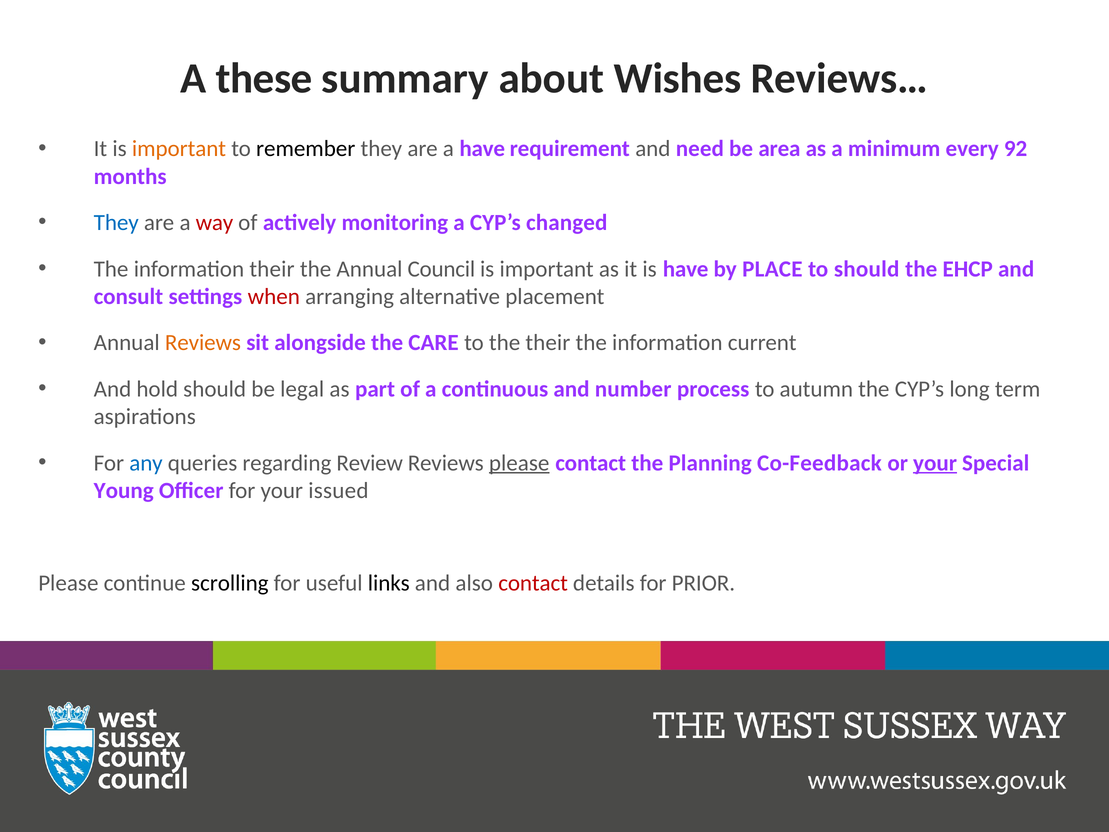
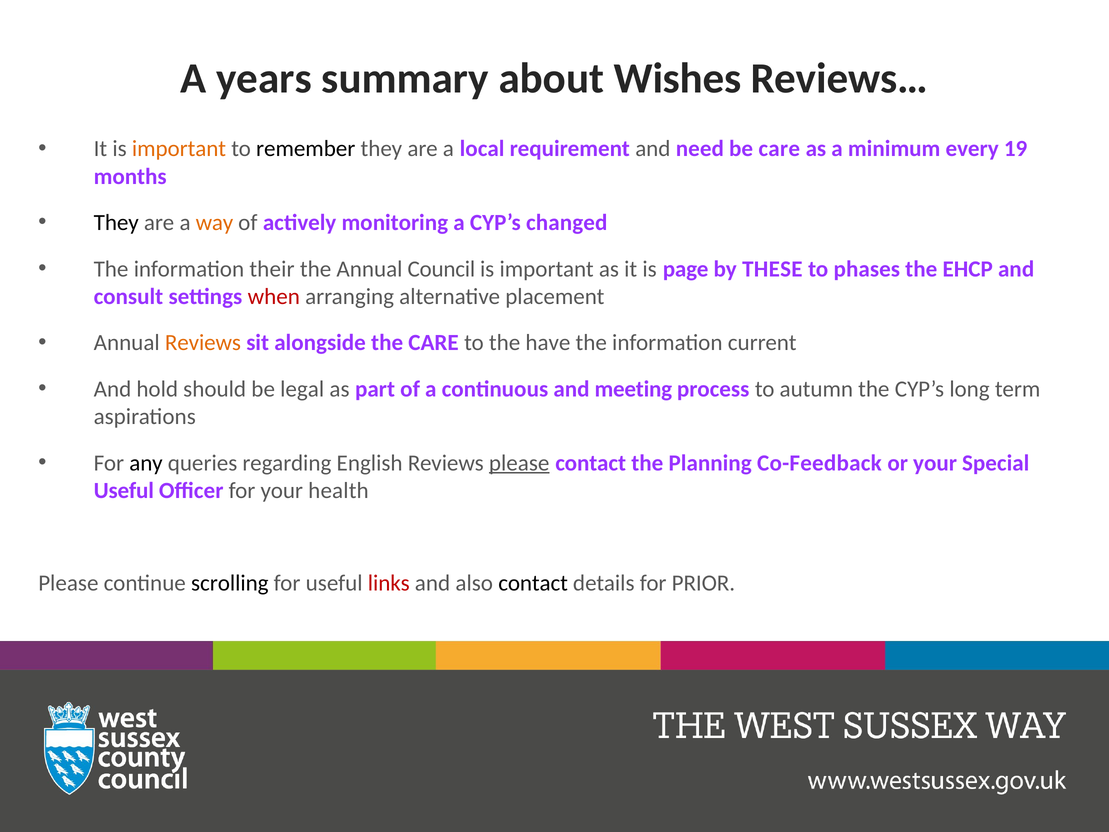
these: these -> years (264, 78)
a have: have -> local (482, 149)
be area: area -> care (779, 149)
92: 92 -> 19 (1016, 149)
They colour: blue -> black (116, 223)
way colour: red -> orange (214, 223)
is have: have -> page (686, 269)
PLACE: PLACE -> THESE (772, 269)
to should: should -> phases (867, 269)
the their: their -> have (548, 343)
number: number -> meeting (633, 389)
any colour: blue -> black (146, 463)
Review: Review -> English (370, 463)
your underline: present -> none (935, 463)
Young: Young -> Useful (124, 491)
issued: issued -> health (338, 491)
links colour: black -> red (389, 583)
contact colour: red -> black (533, 583)
